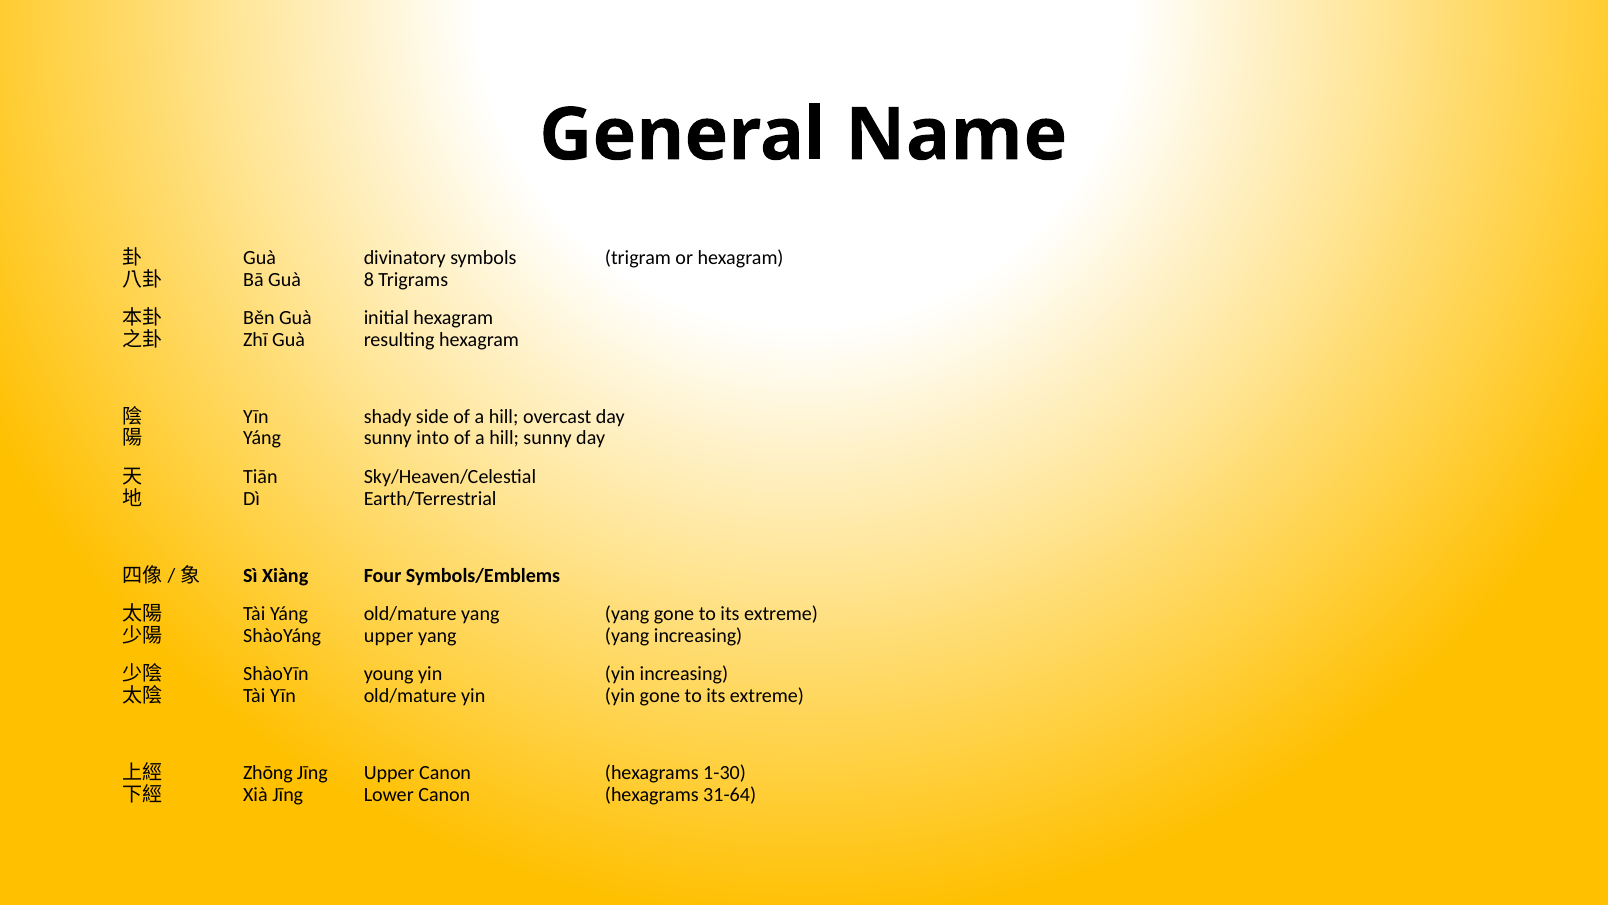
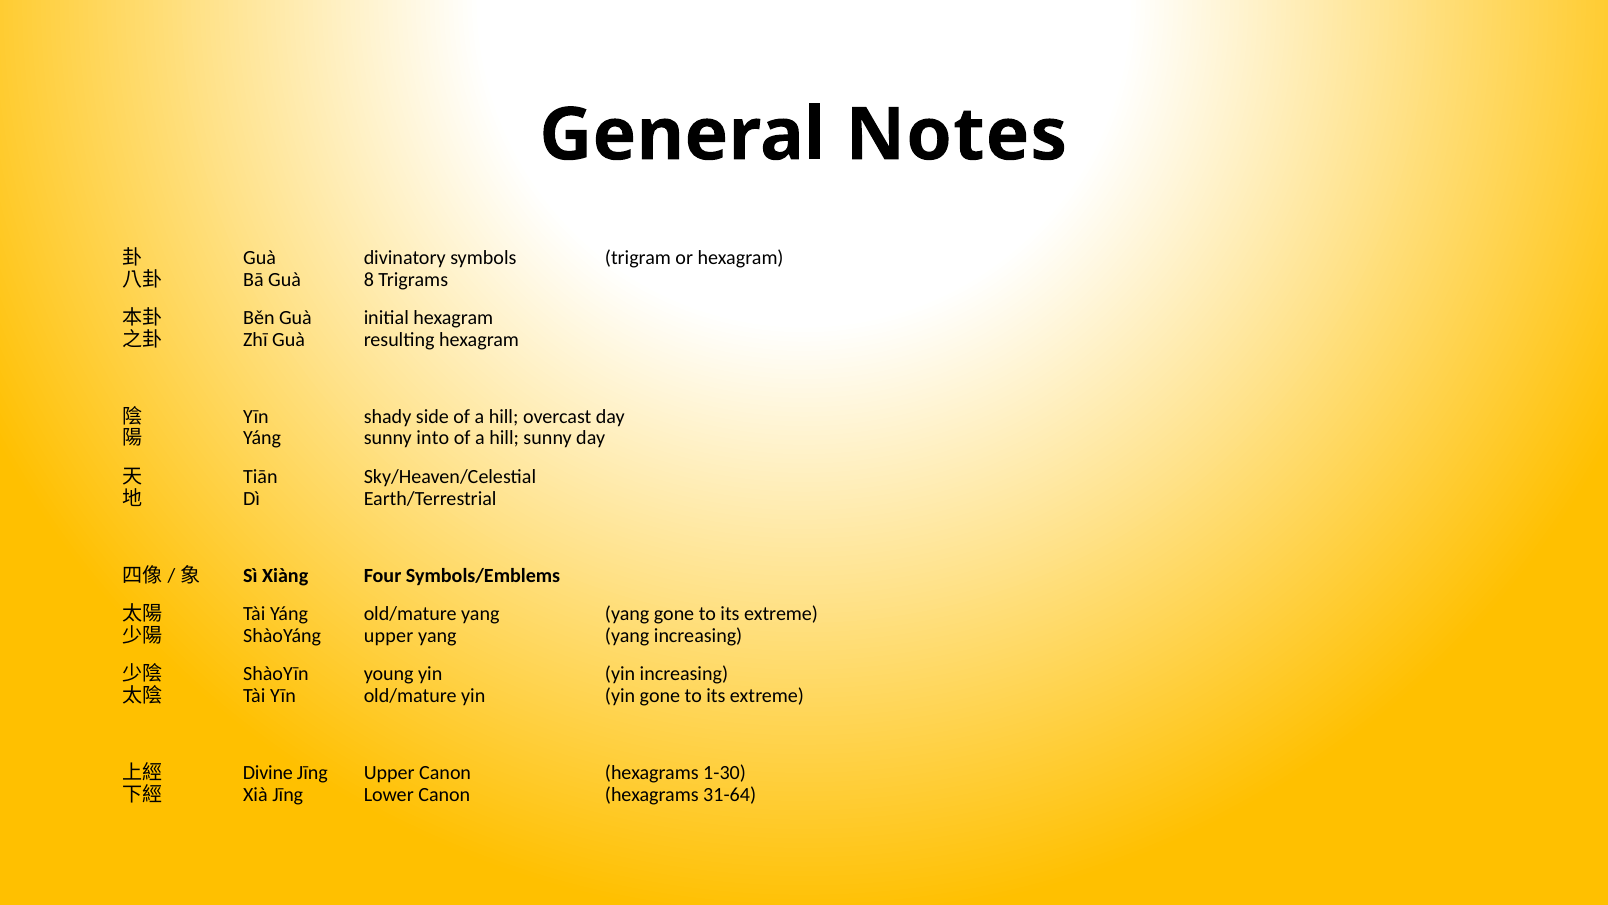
Name: Name -> Notes (956, 135)
Zhōng: Zhōng -> Divine (268, 772)
